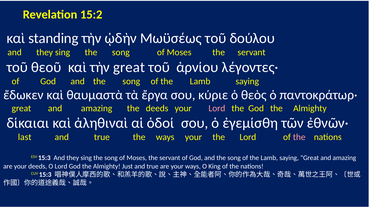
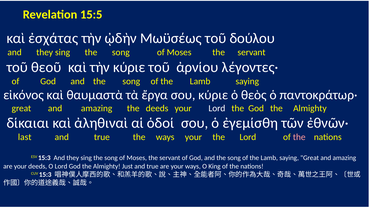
15:2: 15:2 -> 15:5 (91, 15)
standing: standing -> ἐσχάτας (53, 38)
τὴν great: great -> κύριε (129, 67)
ἔδωκεν: ἔδωκεν -> εἰκόνος (24, 95)
Lord colour: pink -> white (217, 108)
